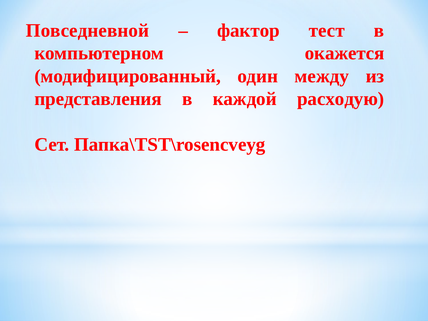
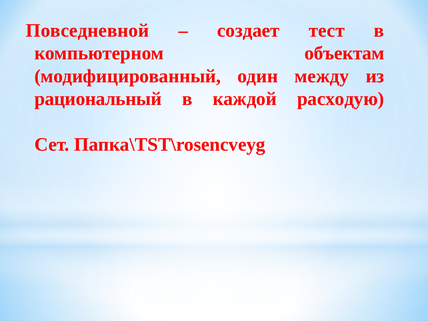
фактор: фактор -> создает (248, 30)
окажется: окажется -> объектам (345, 53)
представления: представления -> рациональный (98, 99)
